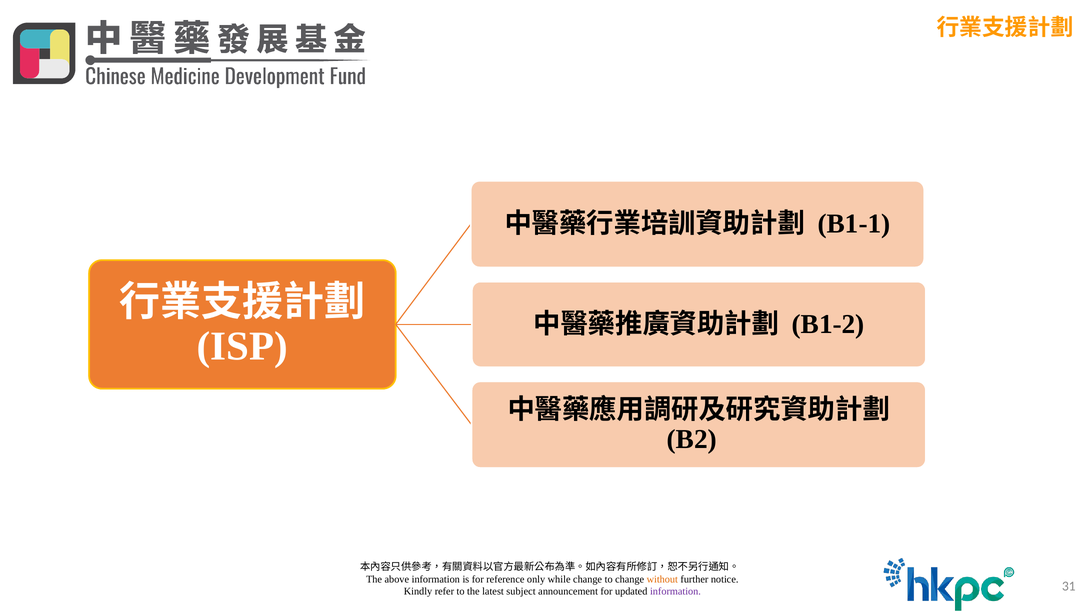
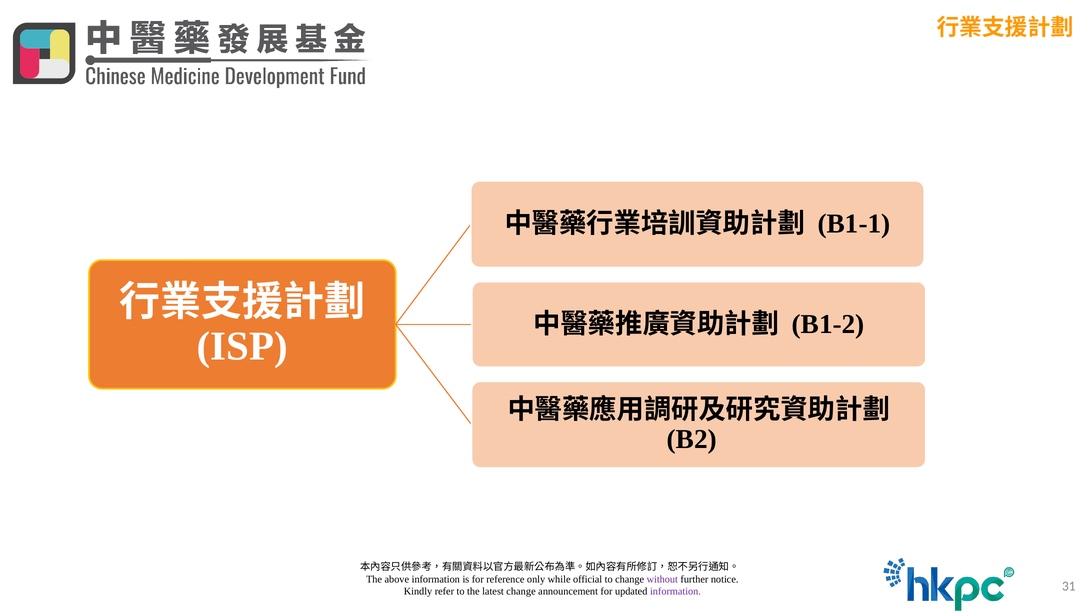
while change: change -> official (588, 579)
without colour: orange -> purple (662, 579)
latest subject: subject -> change (521, 592)
